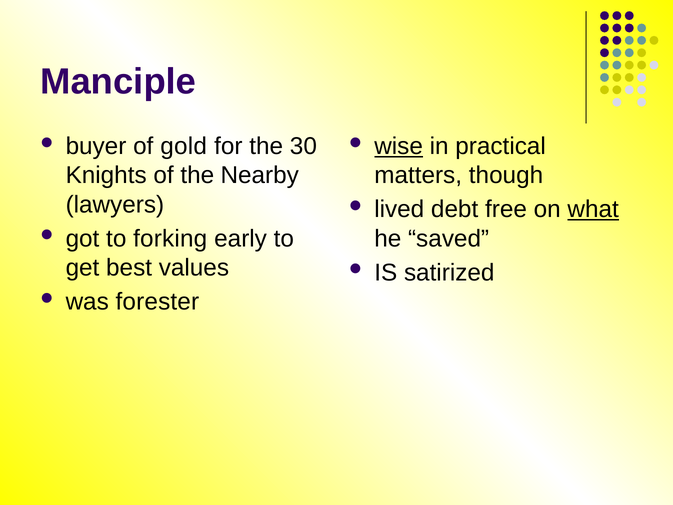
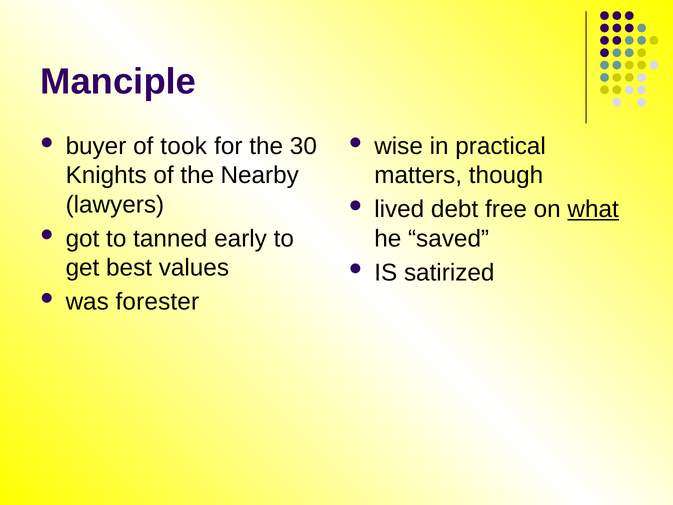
gold: gold -> took (184, 146)
wise underline: present -> none (399, 146)
forking: forking -> tanned (170, 238)
